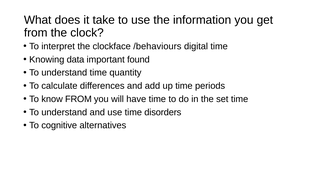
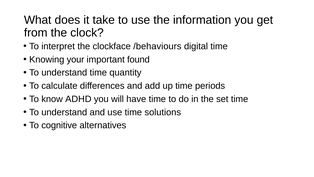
data: data -> your (76, 59)
know FROM: FROM -> ADHD (78, 99)
disorders: disorders -> solutions (163, 112)
